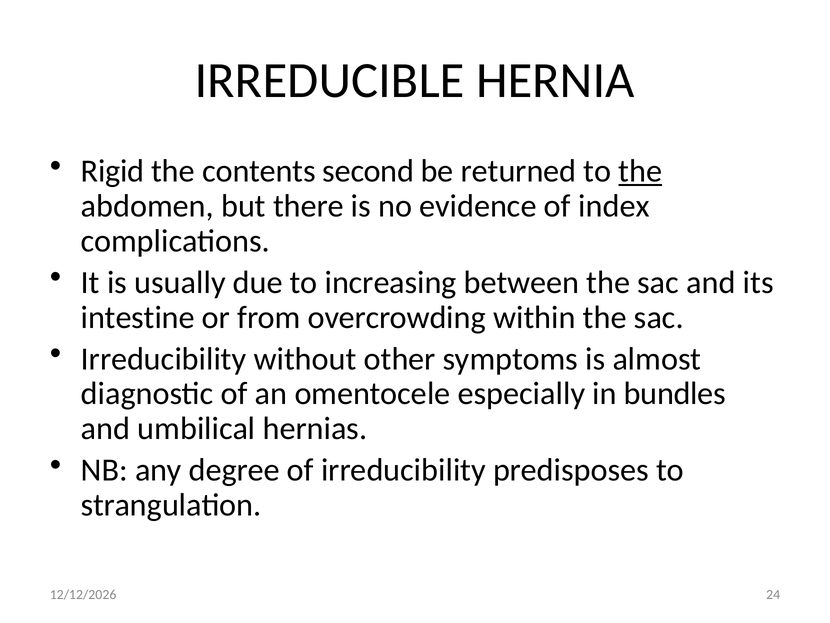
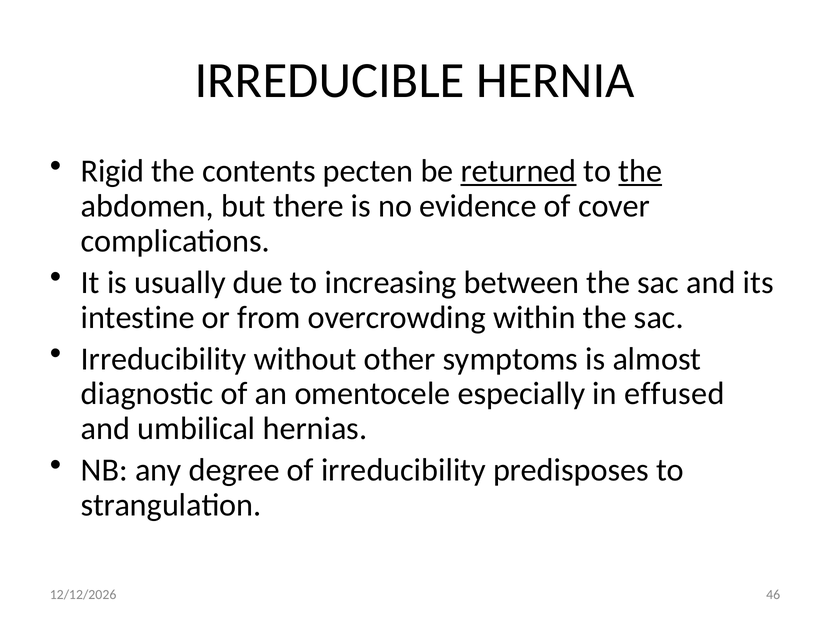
second: second -> pecten (368, 171)
returned underline: none -> present (519, 171)
index: index -> cover (614, 206)
bundles: bundles -> effused (674, 393)
24: 24 -> 46 (773, 594)
